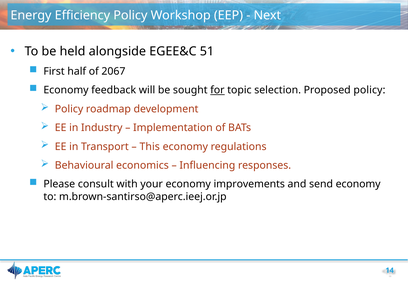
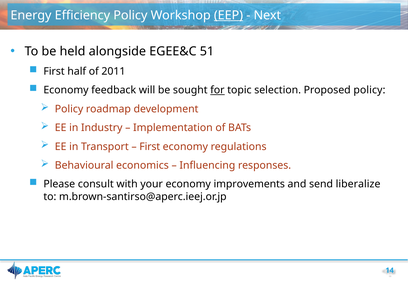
EEP underline: none -> present (228, 15)
2067: 2067 -> 2011 (113, 71)
This: This -> First (150, 147)
send economy: economy -> liberalize (358, 184)
